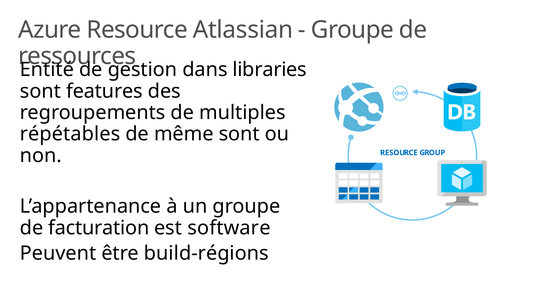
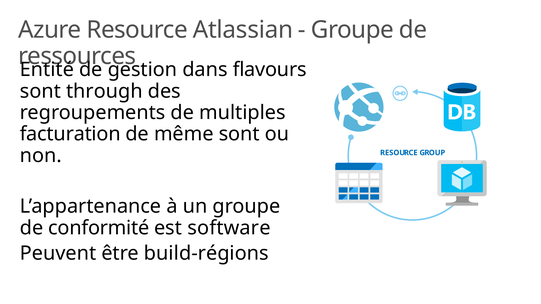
libraries: libraries -> flavours (270, 70)
features: features -> through (104, 91)
répétables: répétables -> facturation (70, 134)
facturation: facturation -> conformité (99, 228)
